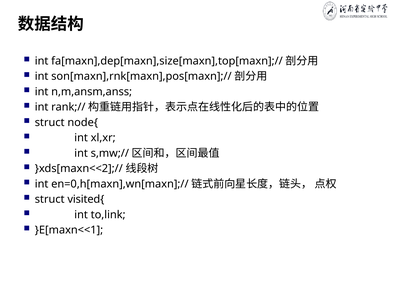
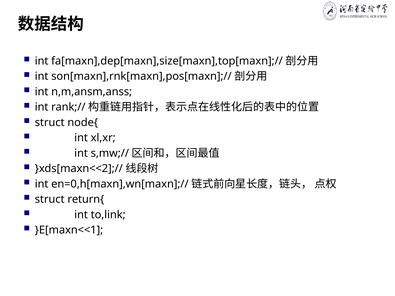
visited{: visited{ -> return{ (86, 199)
